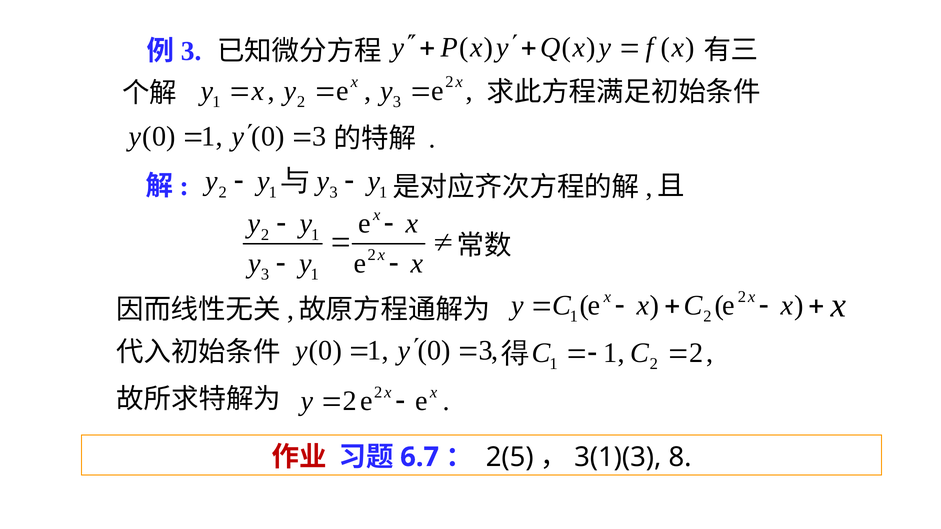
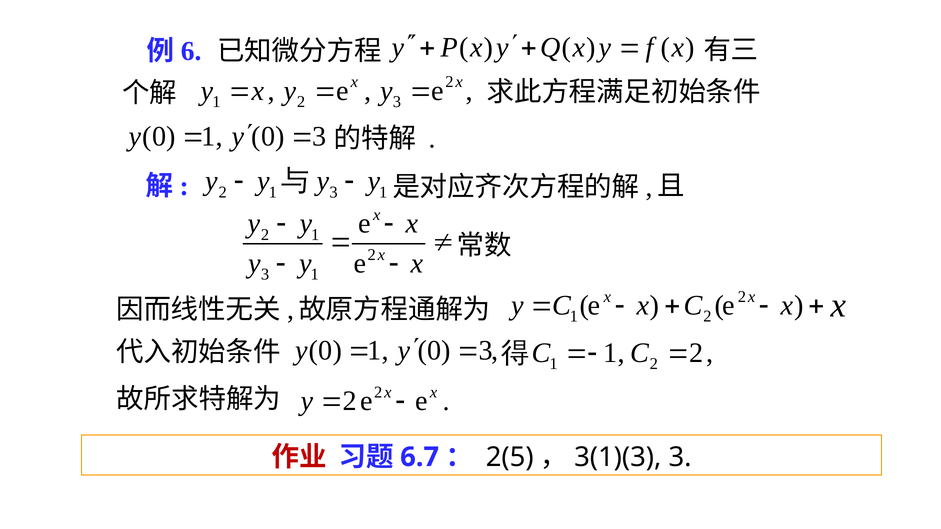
3: 3 -> 6 (191, 51)
8: 8 -> 3 (680, 457)
